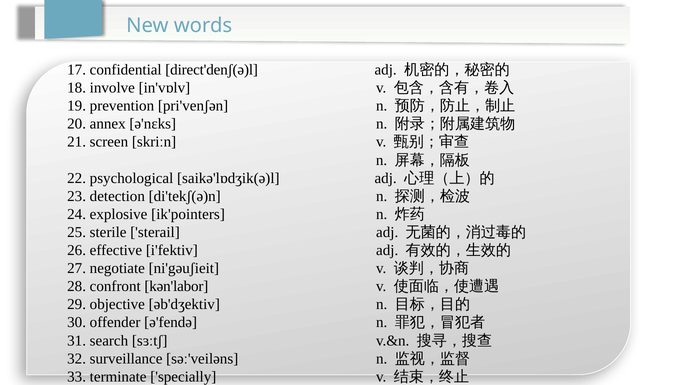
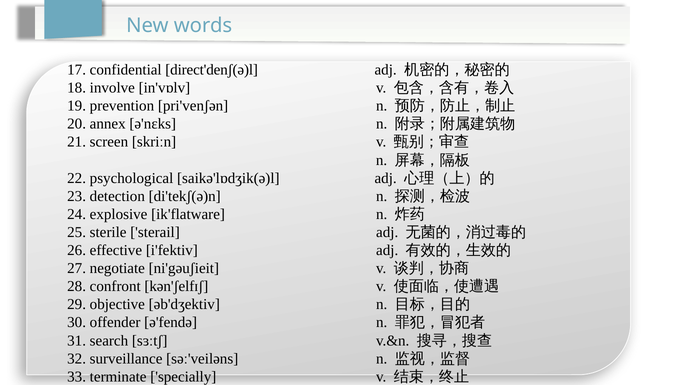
ik'pointers: ik'pointers -> ik'flatware (188, 214)
kən'labor: kən'labor -> kən'ʃelfɪʃ (176, 286)
